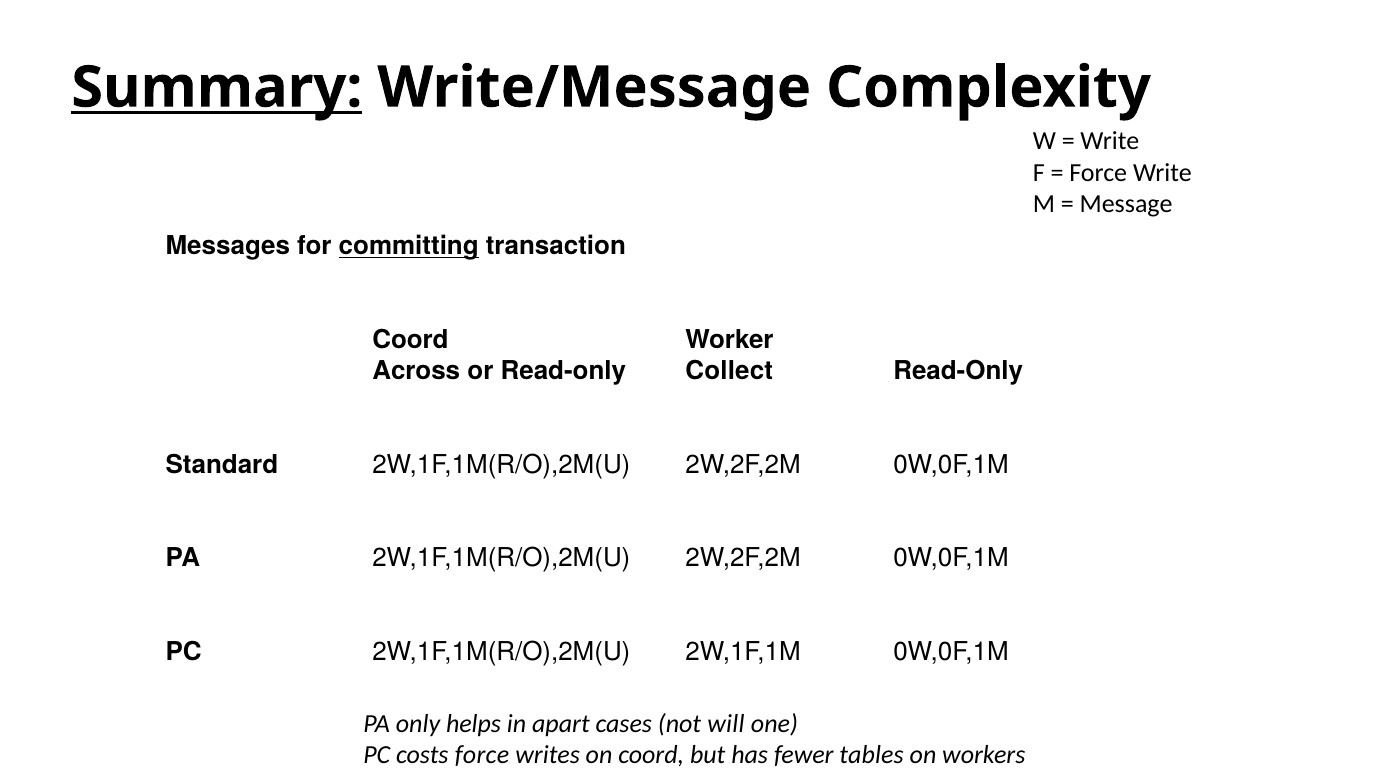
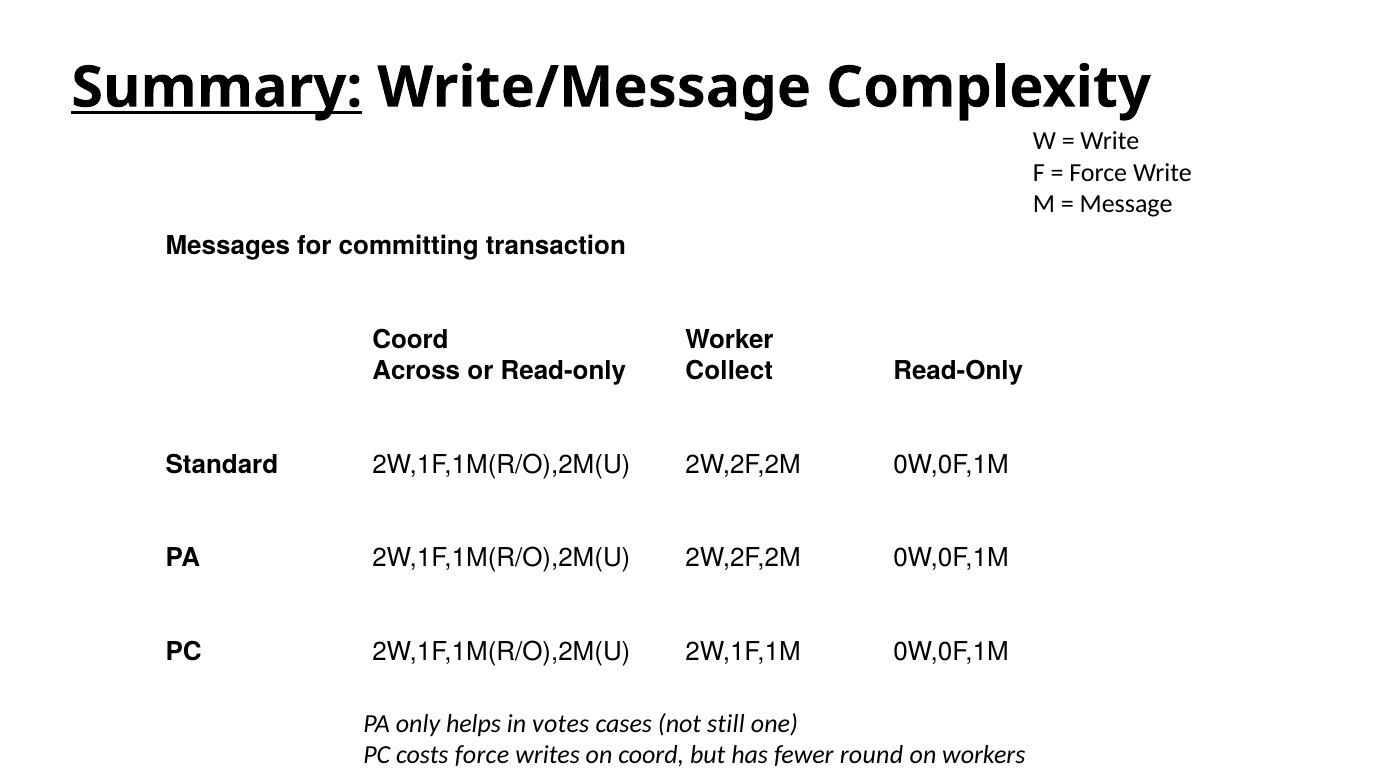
committing underline: present -> none (409, 246)
apart: apart -> votes (561, 724)
will: will -> still (726, 724)
tables: tables -> round (871, 755)
